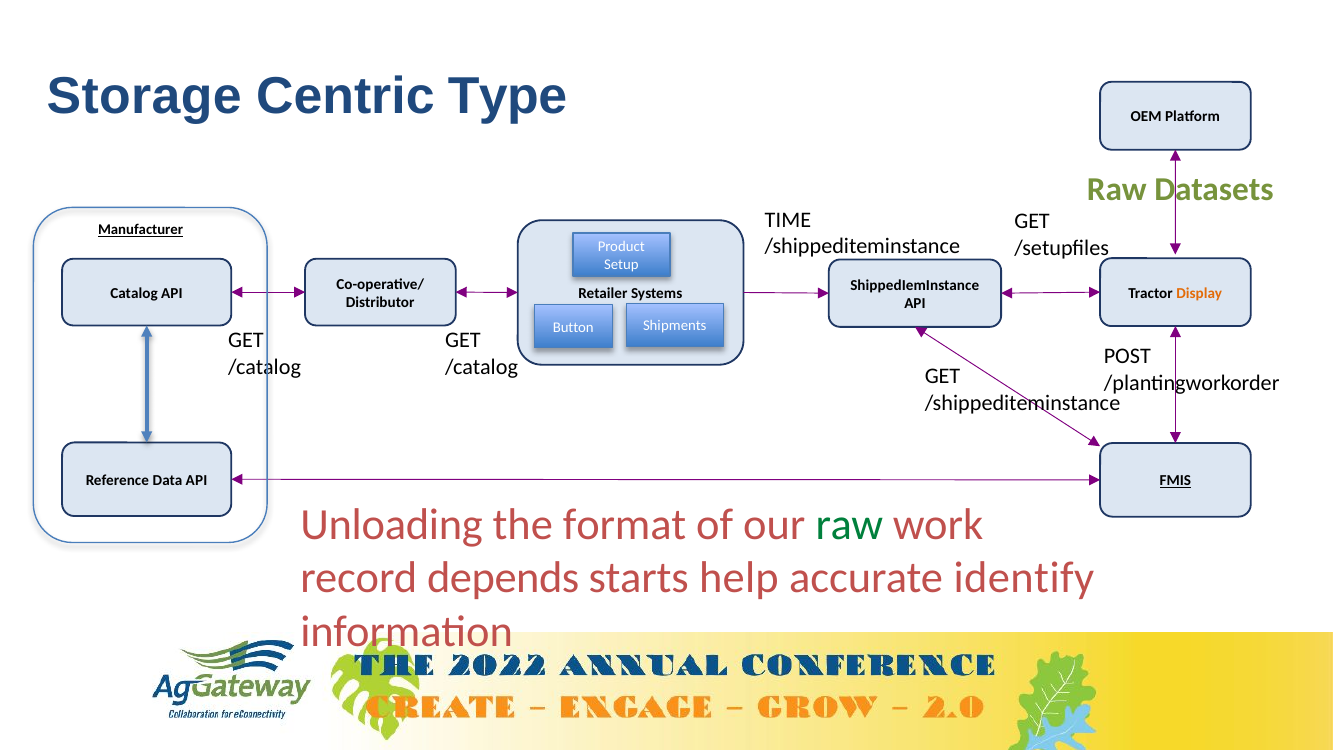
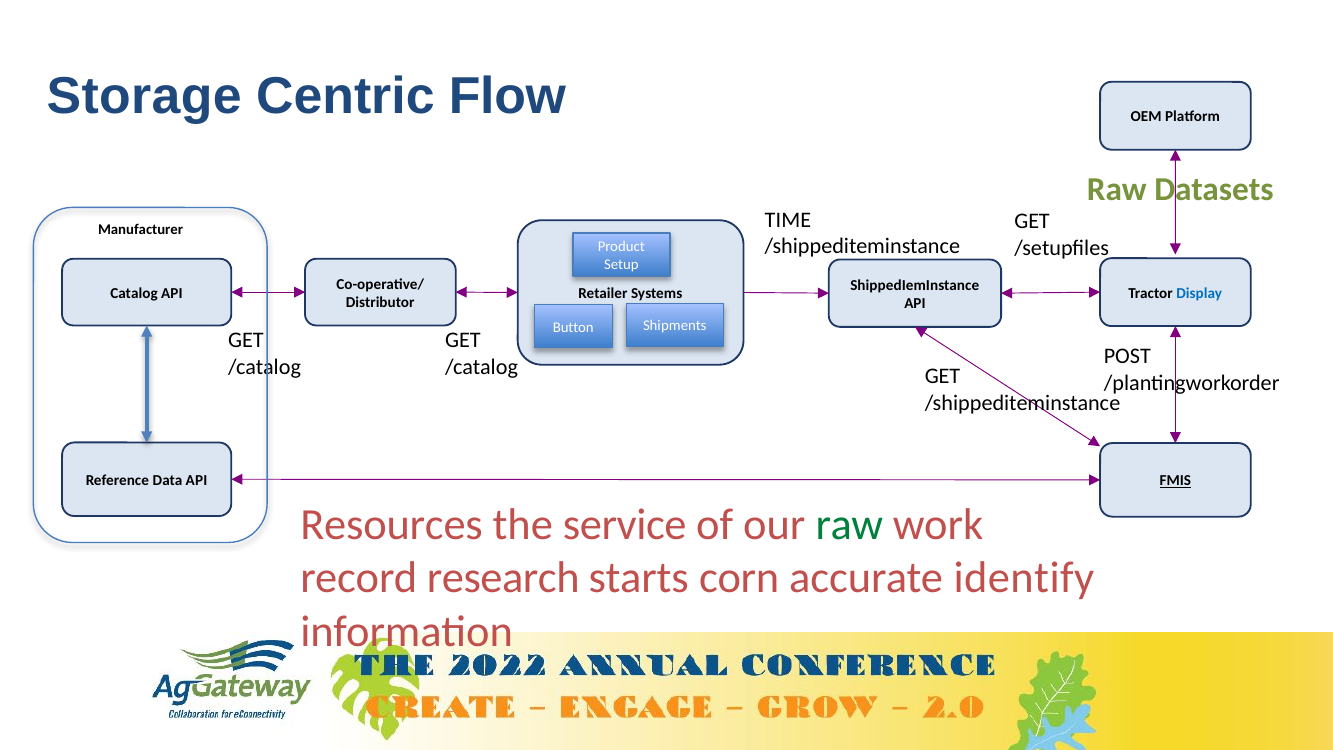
Type: Type -> Flow (507, 96)
Manufacturer underline: present -> none (141, 230)
Display colour: orange -> blue (1199, 293)
Unloading: Unloading -> Resources (392, 525)
format: format -> service (625, 525)
depends: depends -> research (503, 578)
help: help -> corn (739, 578)
